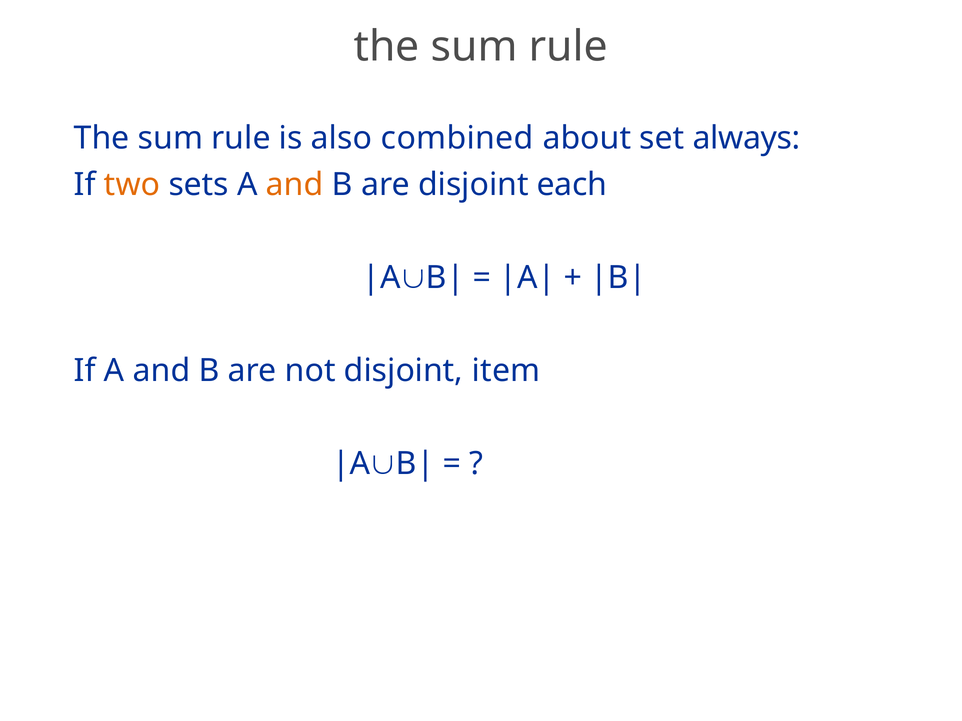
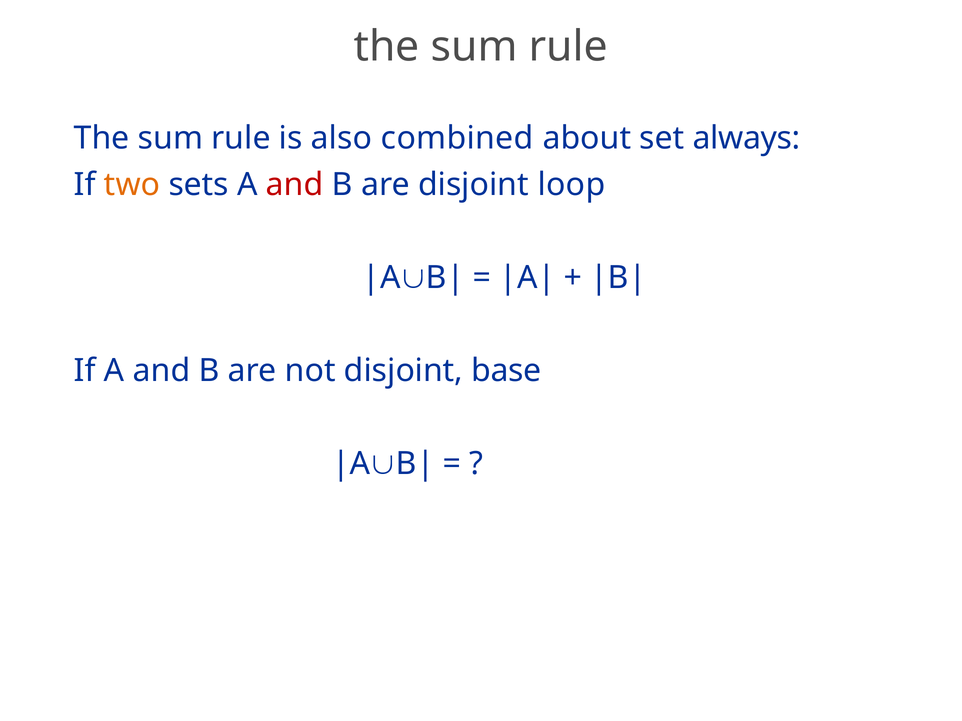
and colour: orange -> red (295, 185)
each: each -> loop (572, 185)
item: item -> base (506, 371)
